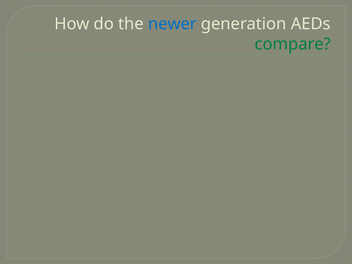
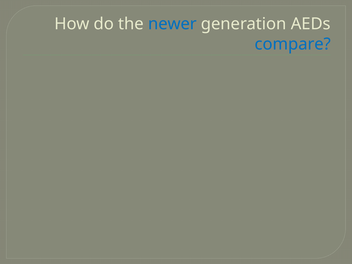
compare colour: green -> blue (293, 44)
